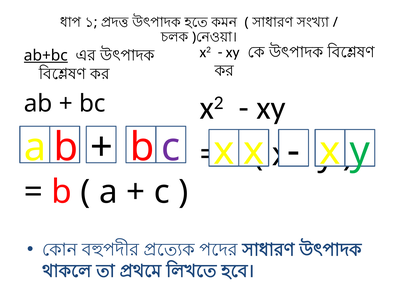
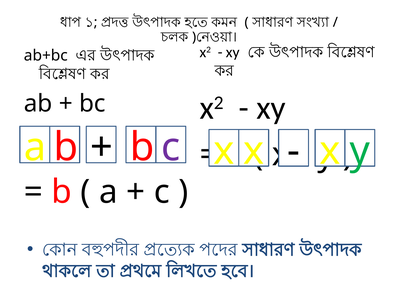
ab+bc underline: present -> none (46, 55)
